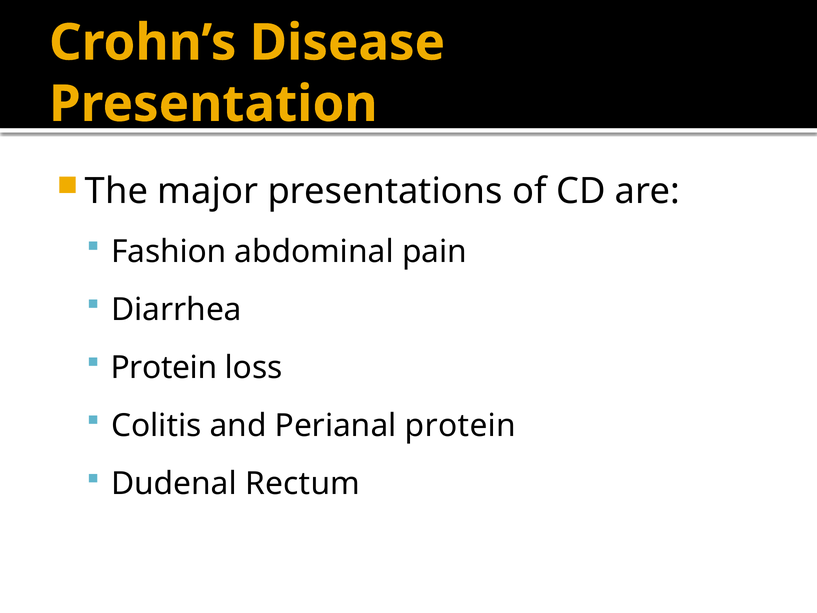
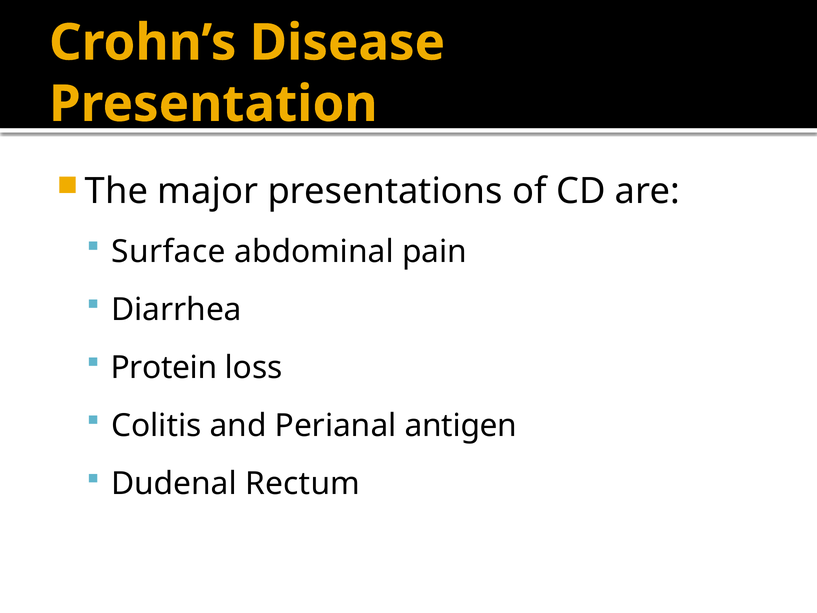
Fashion: Fashion -> Surface (168, 252)
Perianal protein: protein -> antigen (461, 426)
